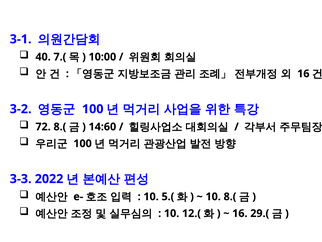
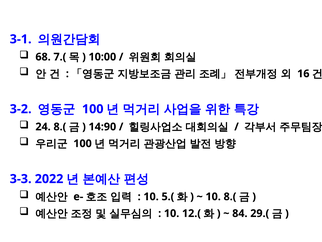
40: 40 -> 68 (43, 57)
72: 72 -> 24 (43, 127)
14:60: 14:60 -> 14:90 (102, 127)
16: 16 -> 84 (240, 213)
